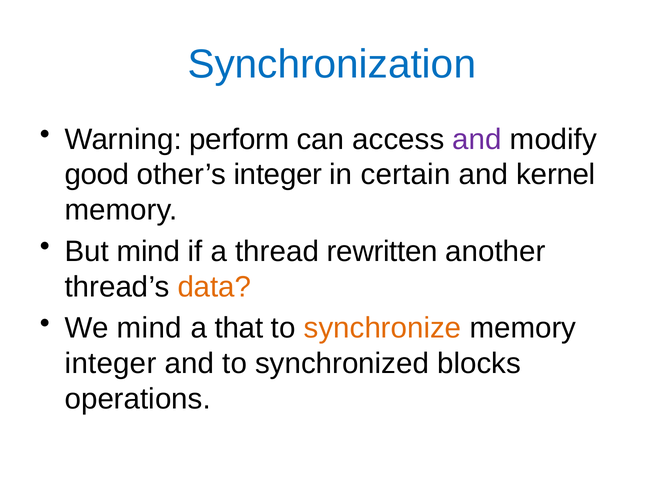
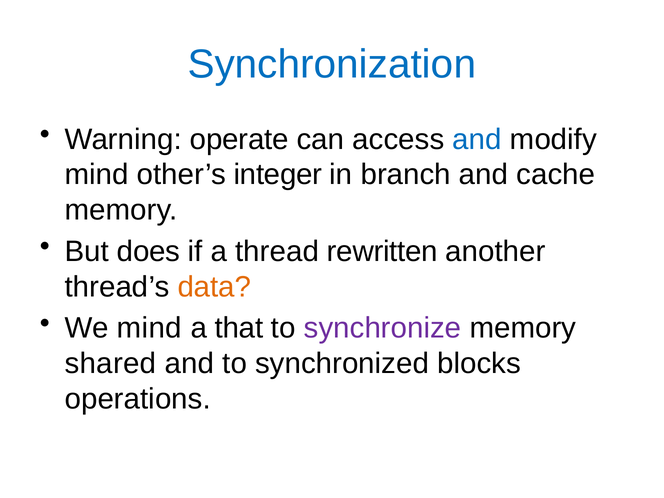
perform: perform -> operate (239, 139)
and colour: purple -> blue (477, 139)
good: good -> mind (97, 175)
certain: certain -> branch (406, 175)
kernel: kernel -> cache (556, 175)
But mind: mind -> does (148, 251)
synchronize colour: orange -> purple (383, 328)
integer: integer -> shared (111, 364)
